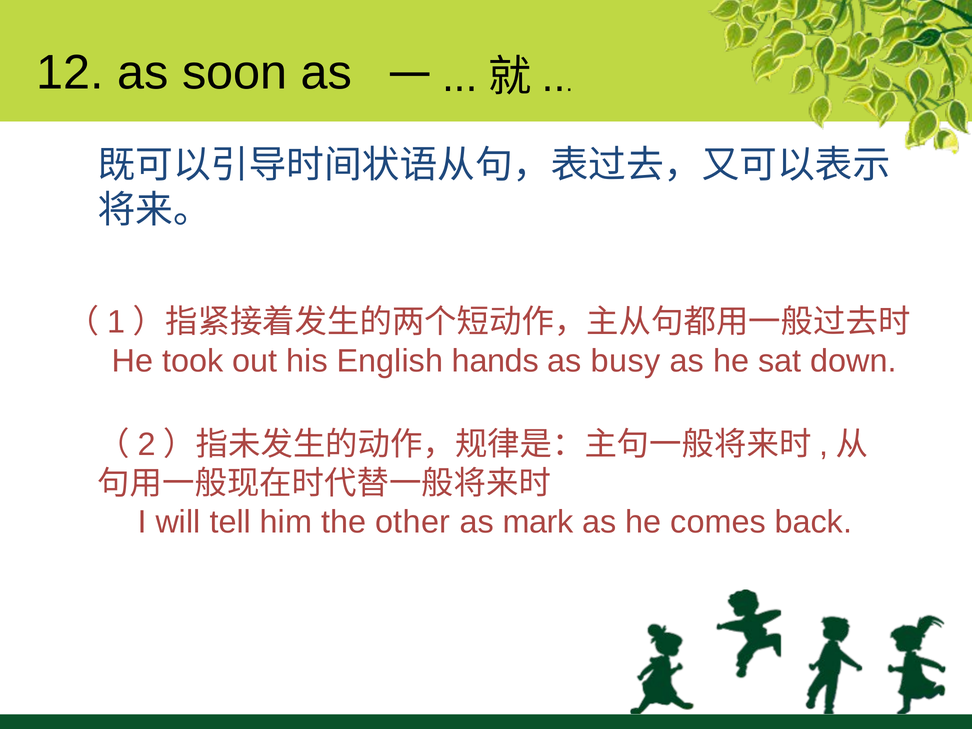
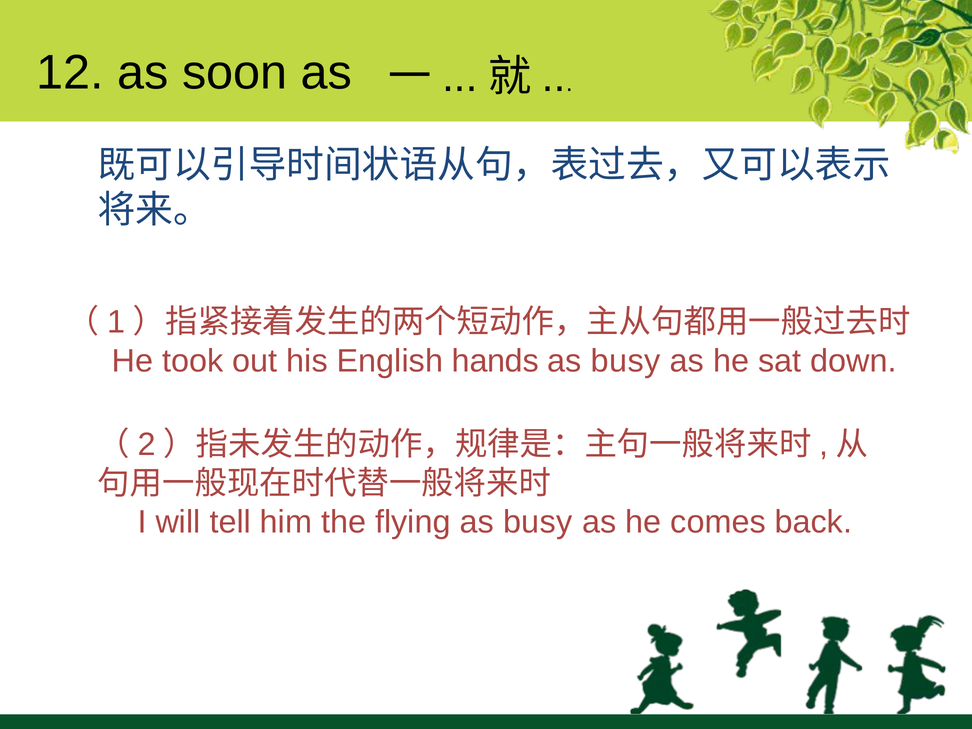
other: other -> flying (413, 522)
mark: mark -> busy (538, 522)
